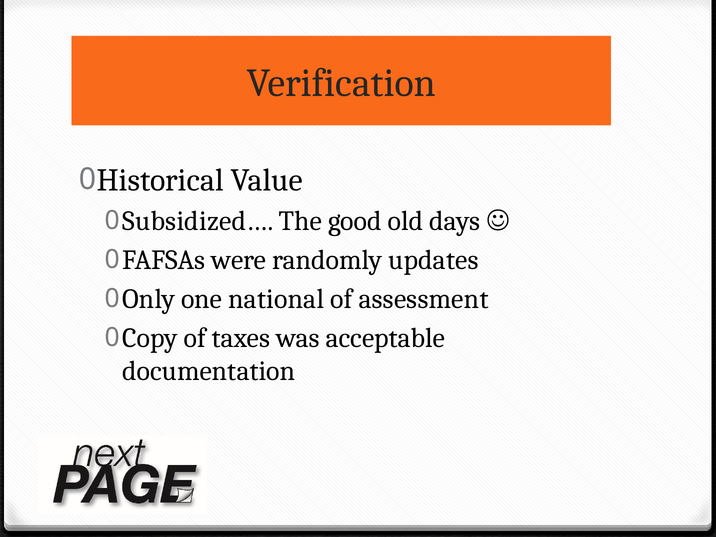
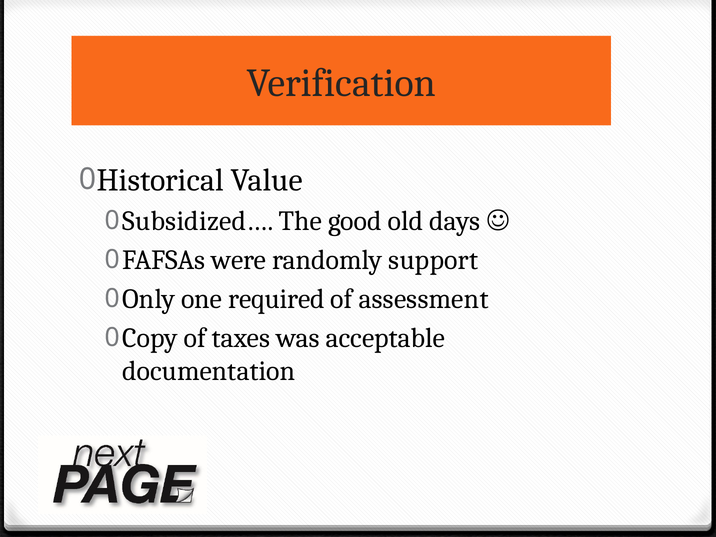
updates: updates -> support (433, 260)
national: national -> required (276, 299)
